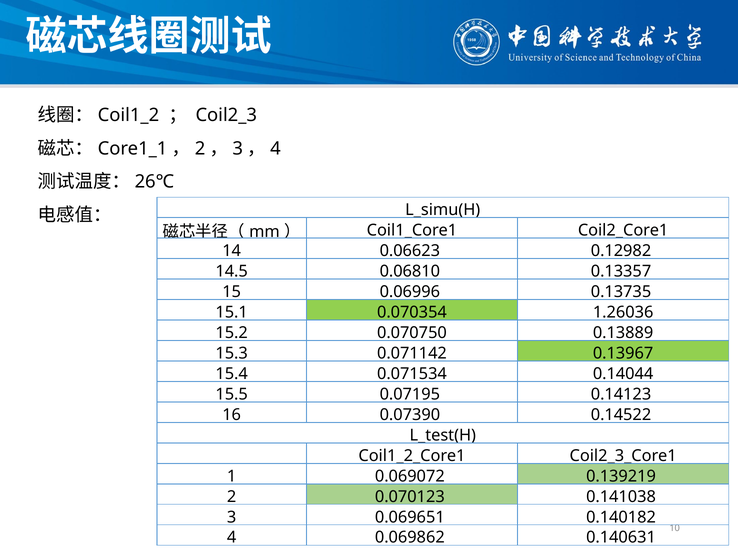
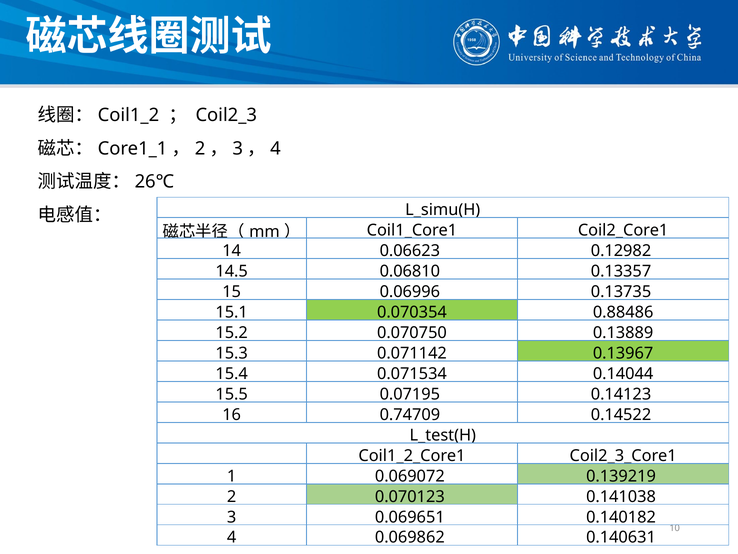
1.26036: 1.26036 -> 0.88486 (623, 312)
0.07390: 0.07390 -> 0.74709 (410, 414)
